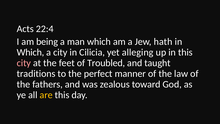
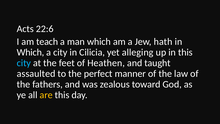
22:4: 22:4 -> 22:6 (45, 29)
being: being -> teach (47, 42)
city colour: pink -> light blue (24, 63)
Troubled: Troubled -> Heathen (106, 63)
traditions: traditions -> assaulted (36, 74)
